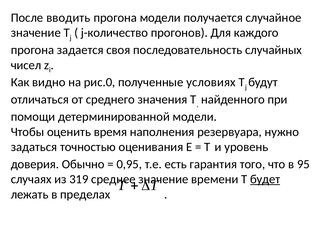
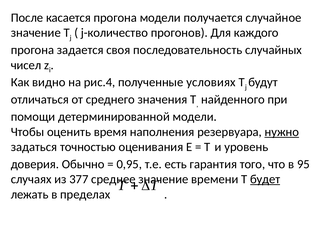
вводить: вводить -> касается (68, 18)
рис.0: рис.0 -> рис.4 (100, 82)
нужно underline: none -> present (282, 132)
319: 319 -> 377 (79, 179)
